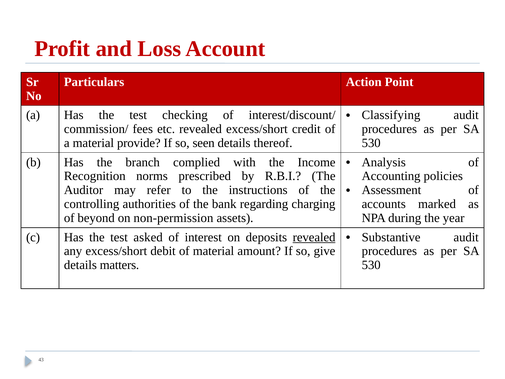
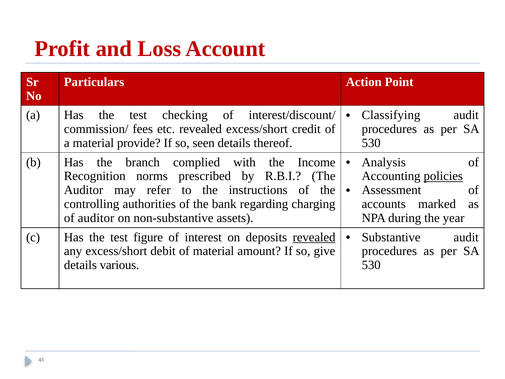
policies underline: none -> present (443, 176)
of beyond: beyond -> auditor (96, 218)
non-permission: non-permission -> non-substantive (173, 218)
asked: asked -> figure (148, 237)
matters: matters -> various (119, 265)
